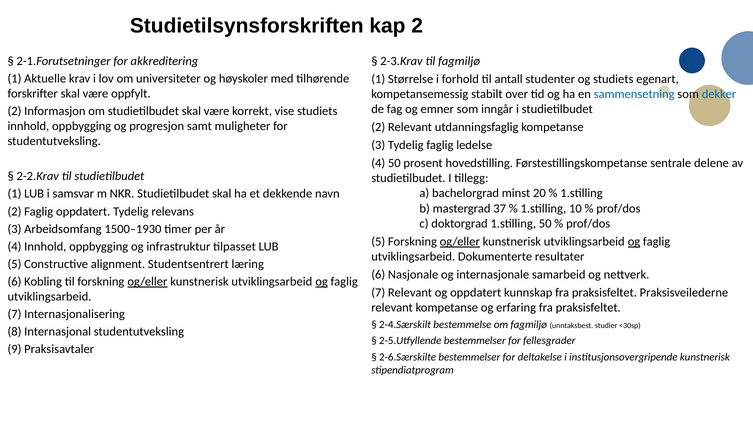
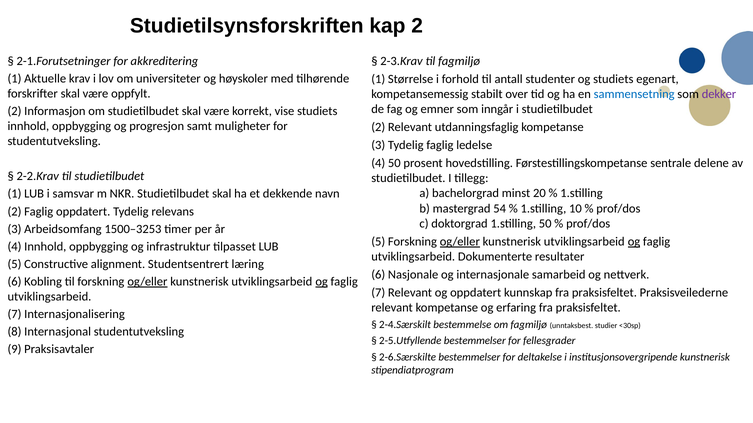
dekker colour: blue -> purple (719, 94)
37: 37 -> 54 (500, 209)
1500–1930: 1500–1930 -> 1500–3253 (133, 229)
